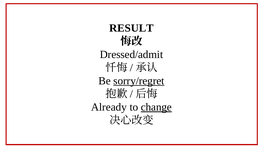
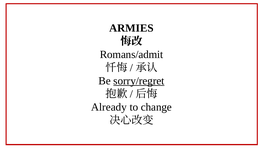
RESULT: RESULT -> ARMIES (131, 28)
Dressed/admit: Dressed/admit -> Romans/admit (131, 54)
change underline: present -> none (156, 107)
